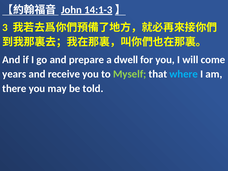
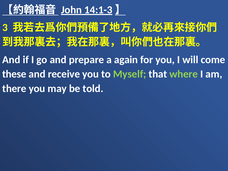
dwell: dwell -> again (126, 60)
years: years -> these (14, 74)
where colour: light blue -> light green (184, 74)
